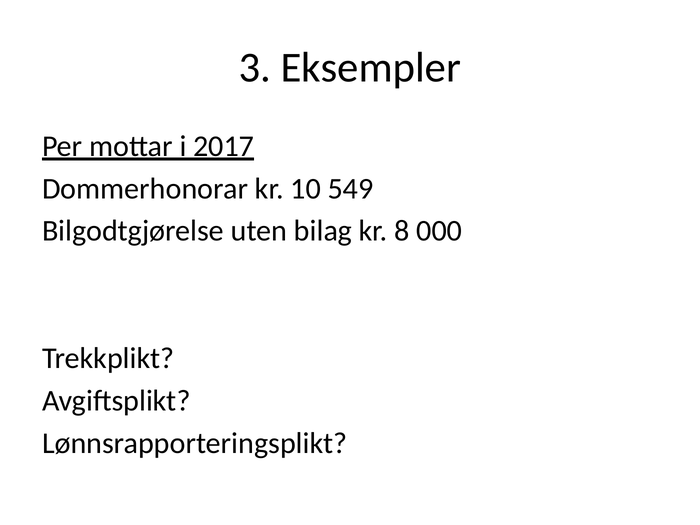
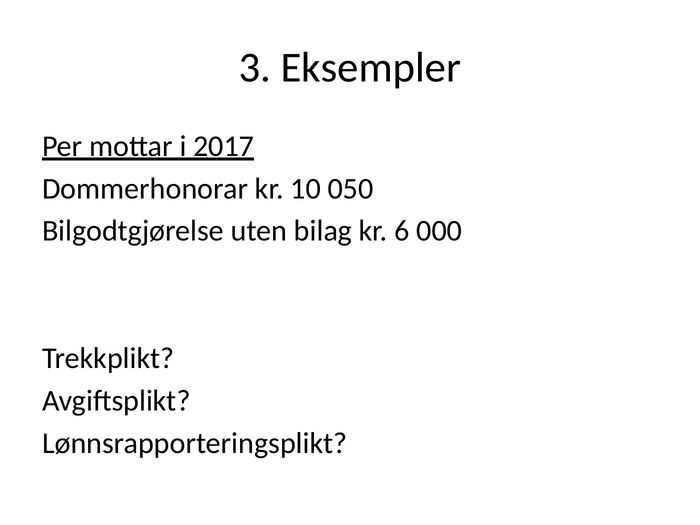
549: 549 -> 050 (351, 189)
8: 8 -> 6 (402, 231)
